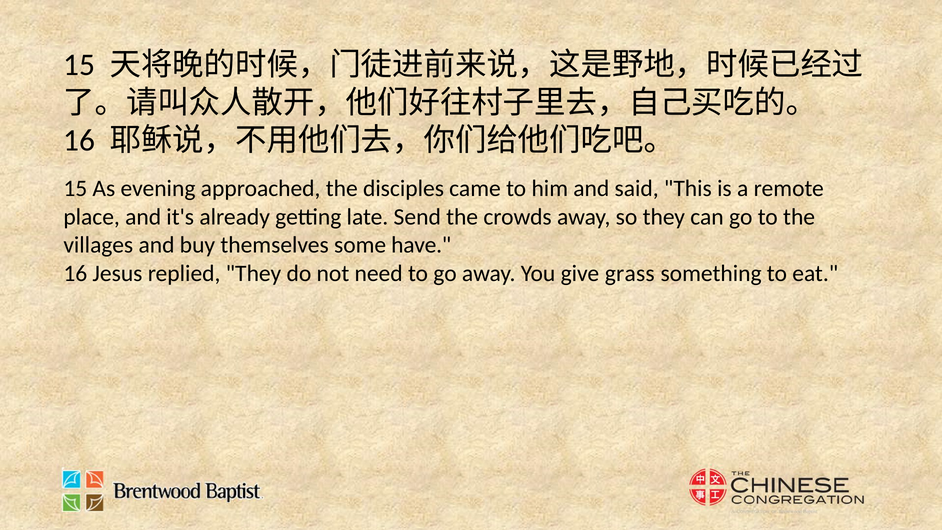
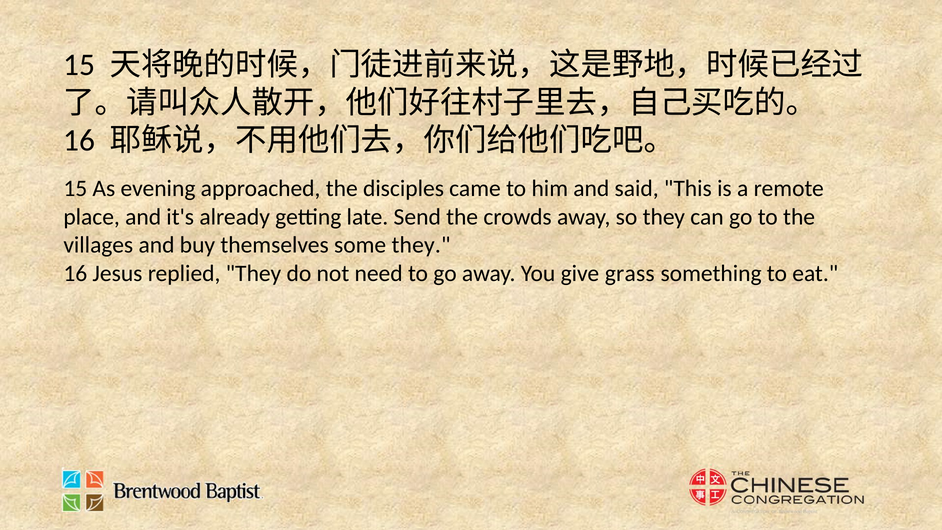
some have: have -> they (421, 245)
